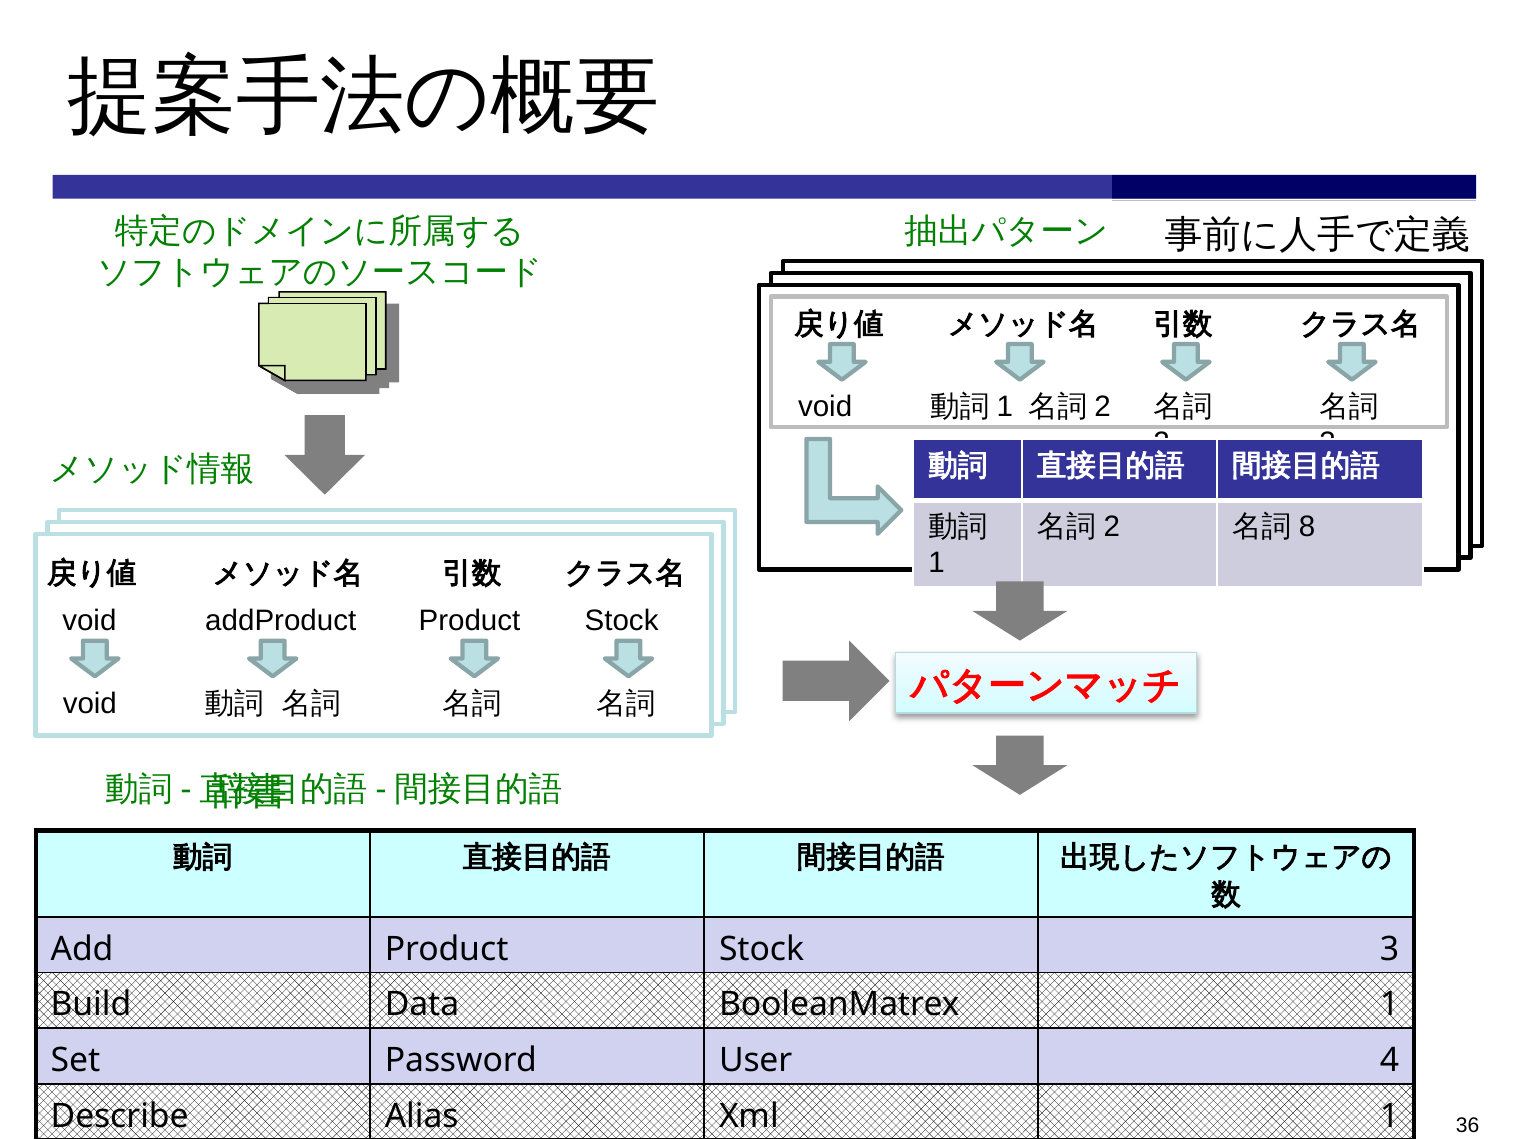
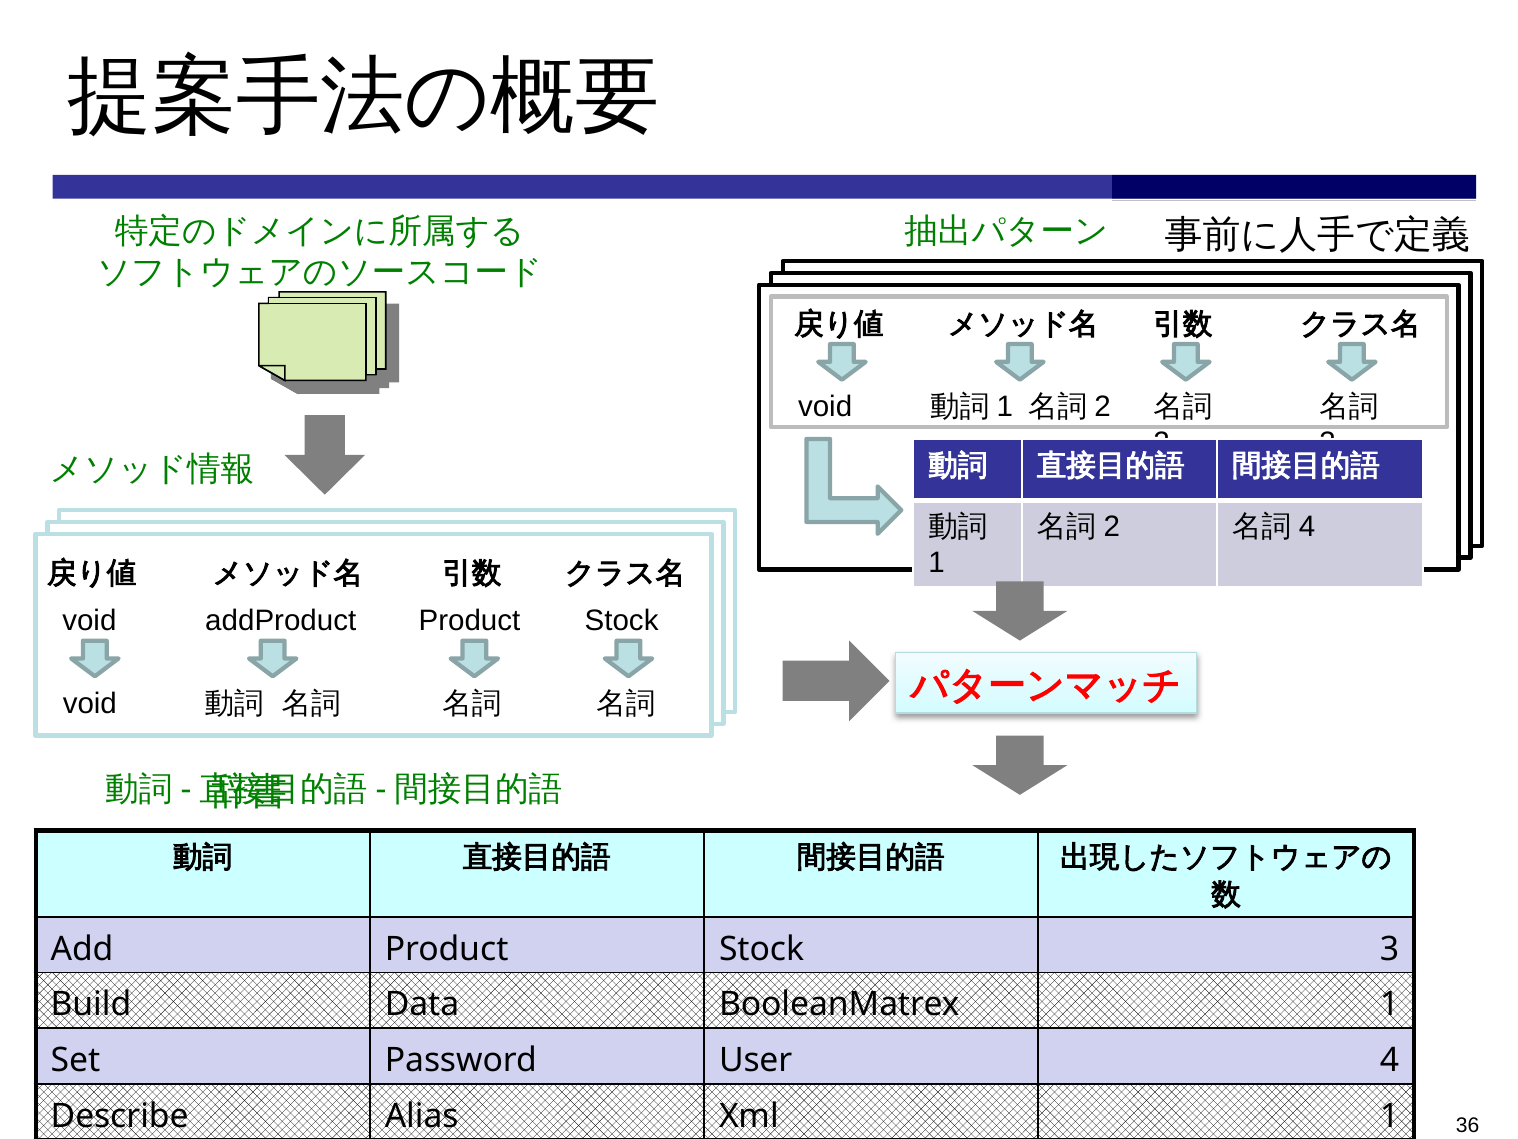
8: 8 -> 4 (1307, 527)
